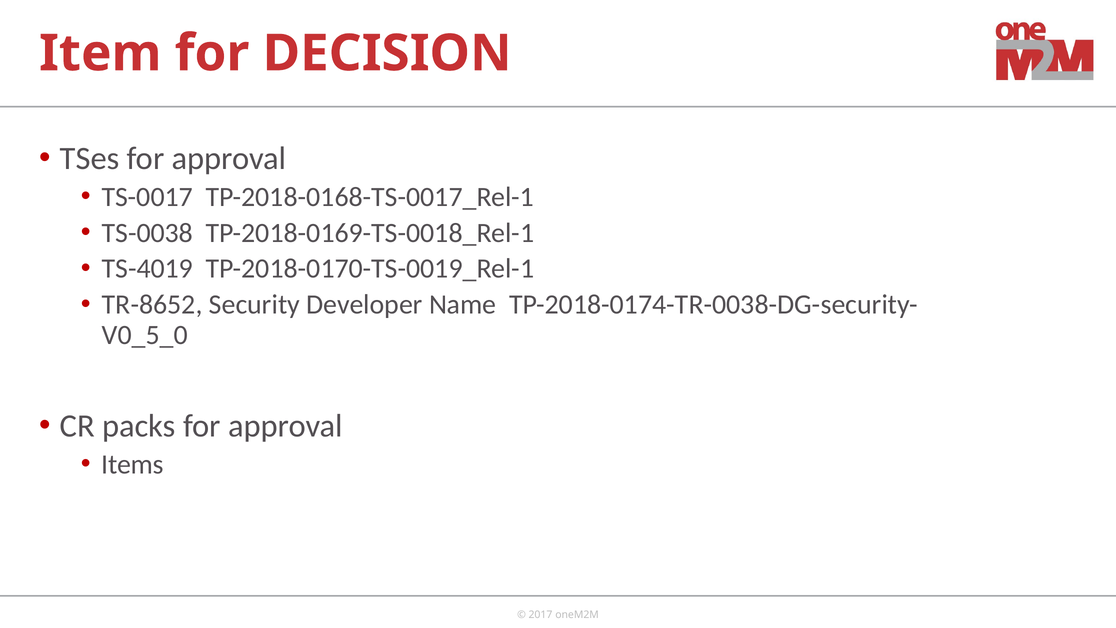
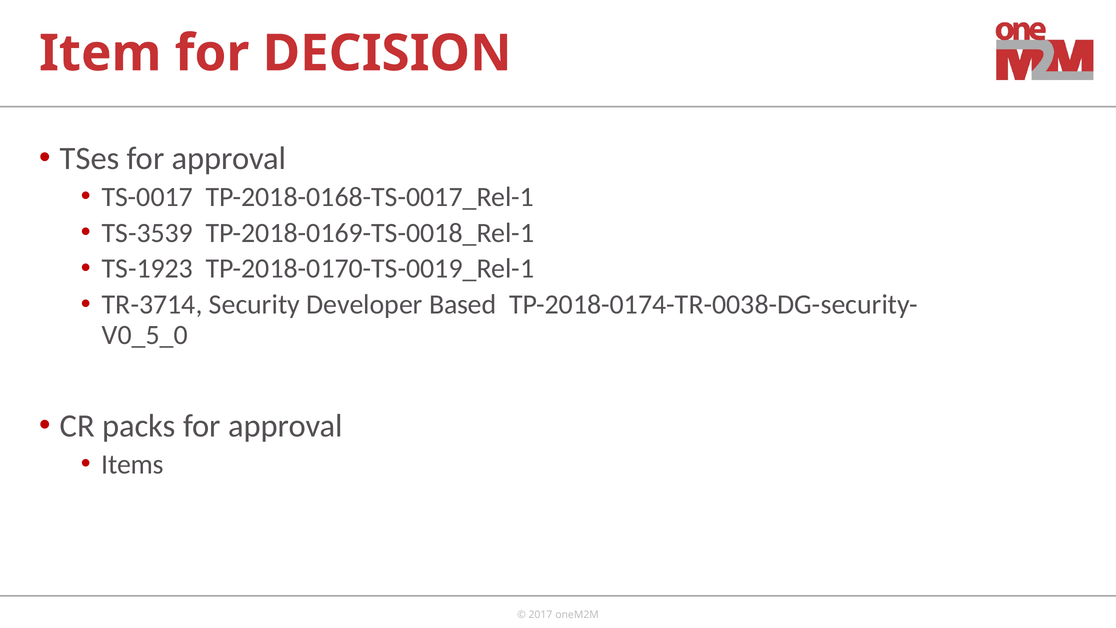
TS-0038: TS-0038 -> TS-3539 (147, 233)
TS-4019: TS-4019 -> TS-1923 (147, 269)
TR-8652: TR-8652 -> TR-3714 (152, 305)
Name: Name -> Based (463, 305)
